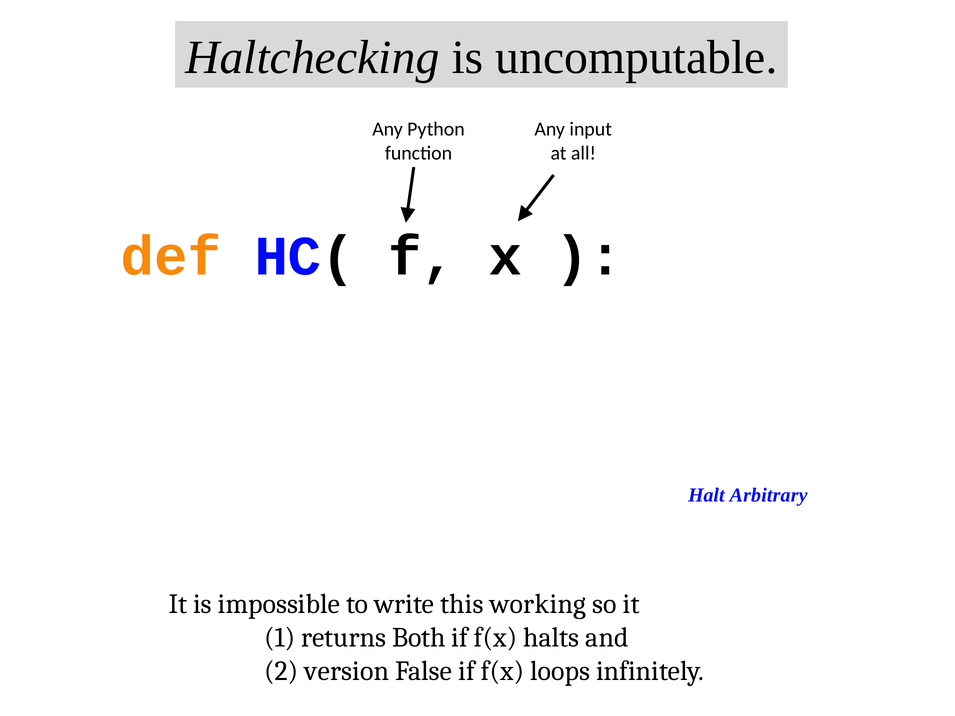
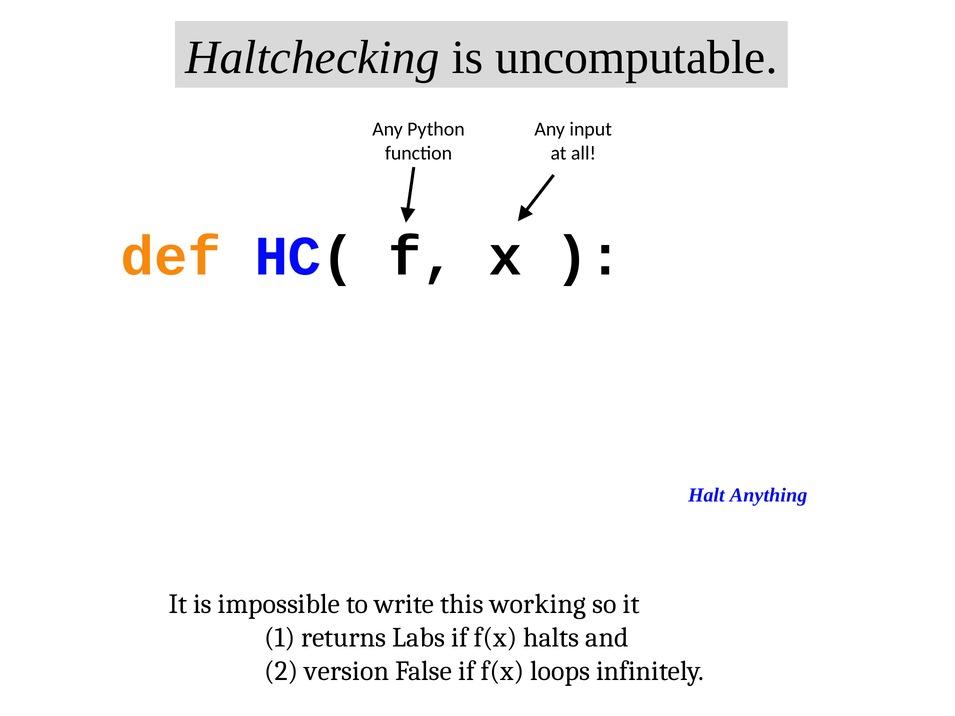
Arbitrary: Arbitrary -> Anything (769, 496)
Both: Both -> Labs (419, 638)
